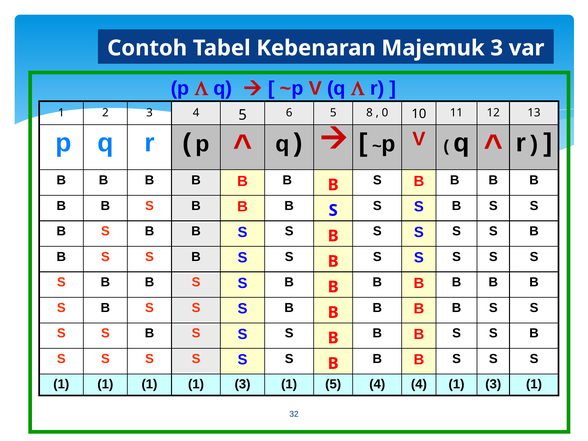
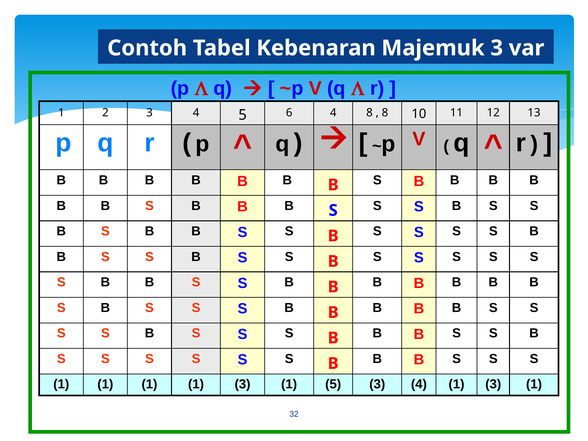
6 5: 5 -> 4 (333, 113)
0: 0 -> 8 (385, 113)
5 4: 4 -> 3 (377, 384)
